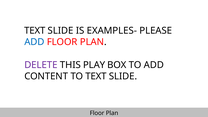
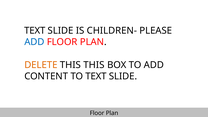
EXAMPLES-: EXAMPLES- -> CHILDREN- (112, 31)
DELETE colour: purple -> orange (41, 65)
THIS PLAY: PLAY -> THIS (94, 65)
